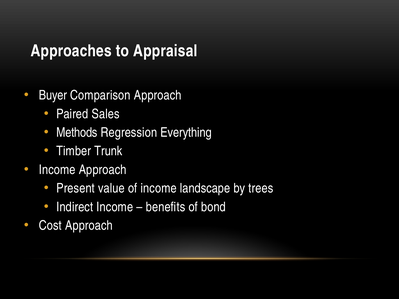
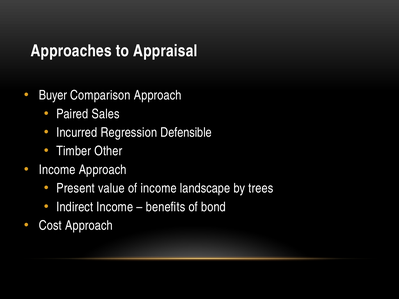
Methods: Methods -> Incurred (77, 133)
Everything: Everything -> Defensible (186, 133)
Trunk: Trunk -> Other (108, 151)
